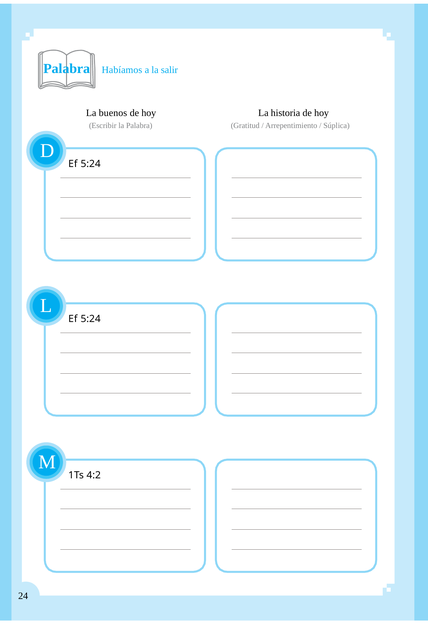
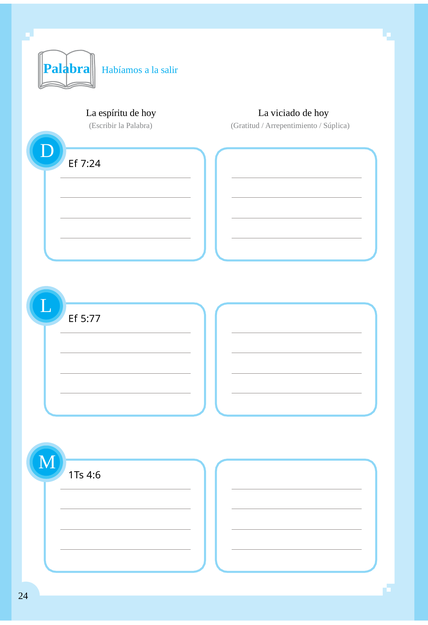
buenos: buenos -> espíritu (113, 113)
historia: historia -> viciado (285, 113)
5:24: 5:24 -> 7:24 (91, 164)
5:24: 5:24 -> 5:77 (91, 319)
4:2: 4:2 -> 4:6 (94, 476)
